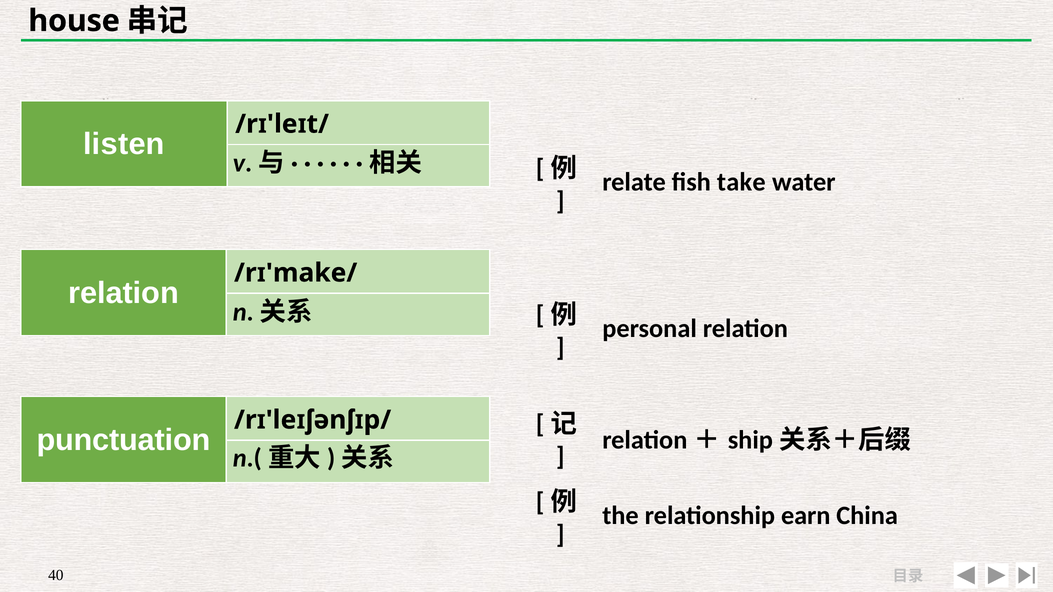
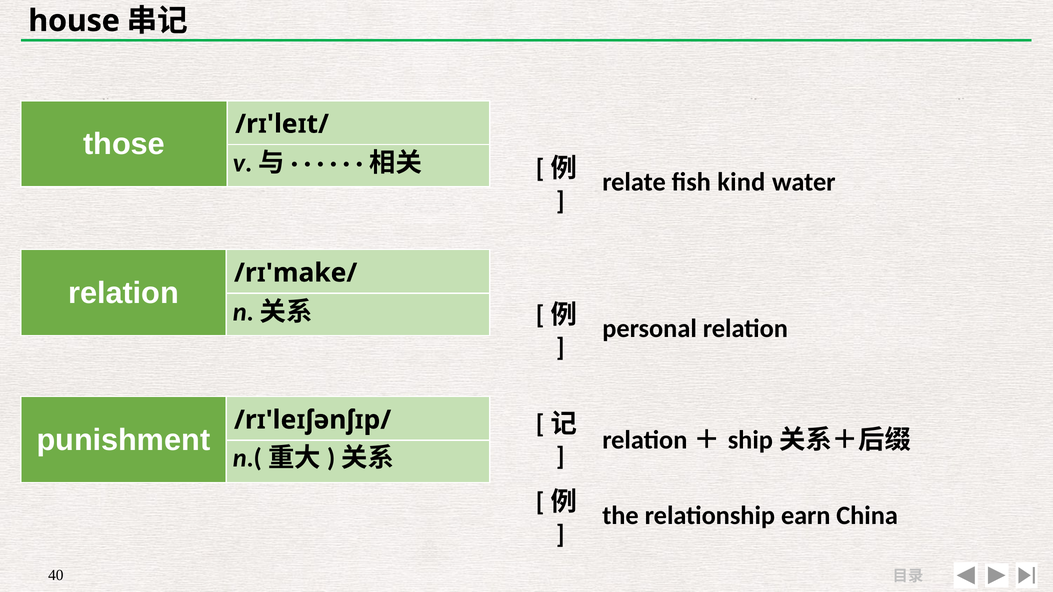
listen: listen -> those (124, 144)
take: take -> kind (741, 182)
punctuation: punctuation -> punishment (123, 440)
